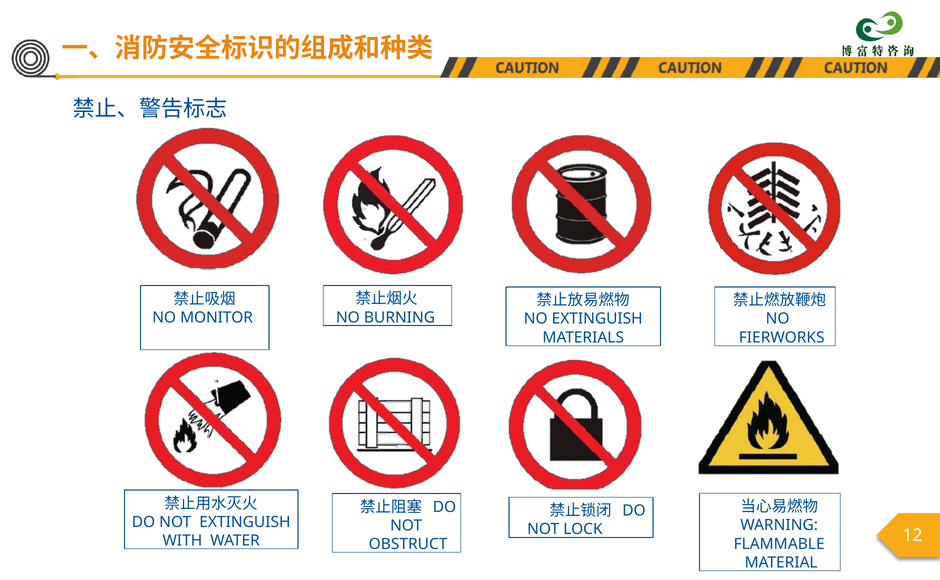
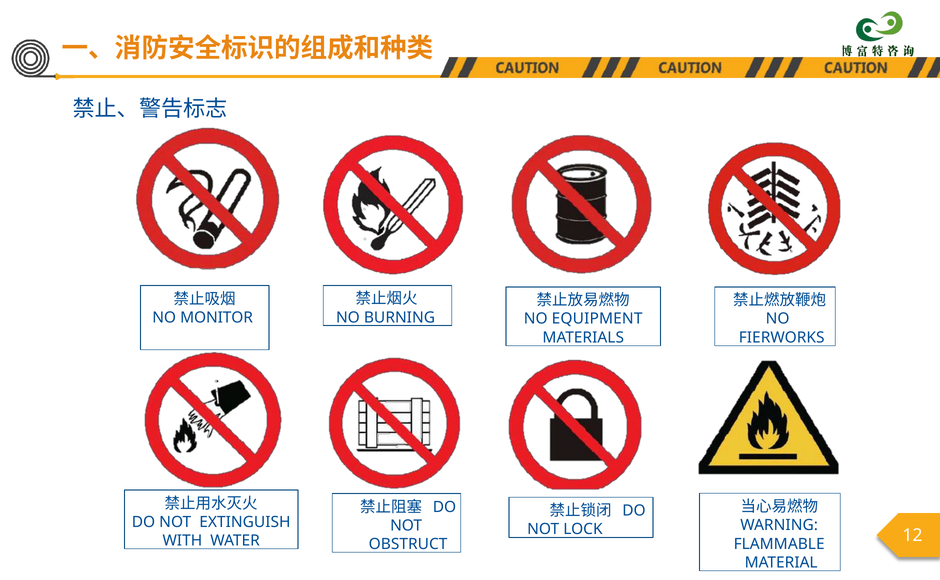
NO EXTINGUISH: EXTINGUISH -> EQUIPMENT (597, 319)
